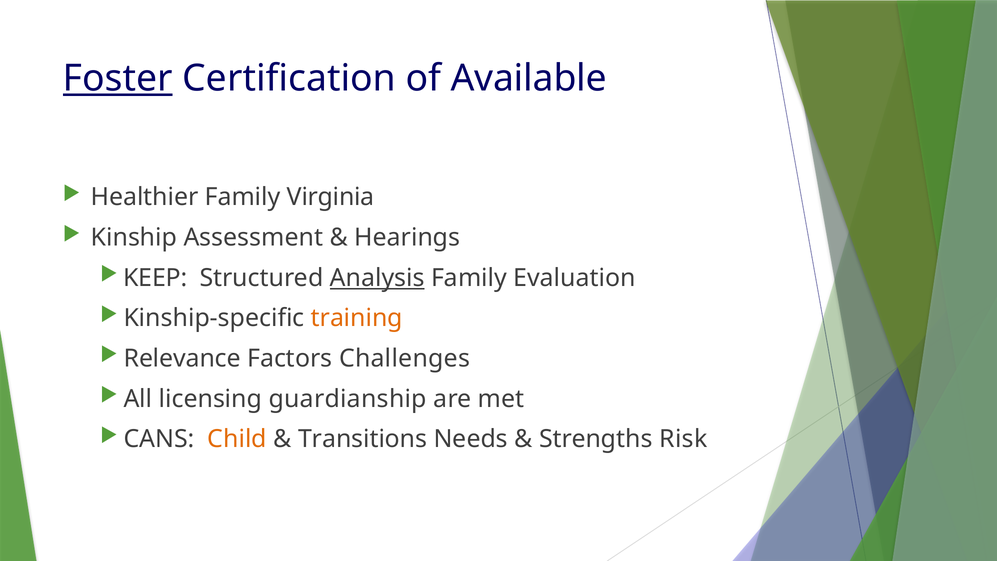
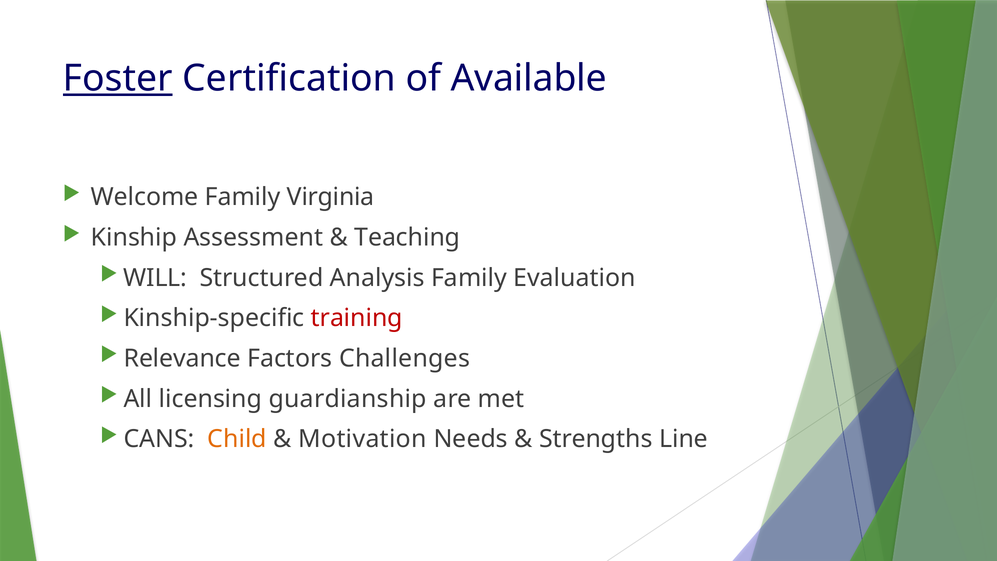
Healthier: Healthier -> Welcome (145, 197)
Hearings: Hearings -> Teaching (407, 237)
KEEP: KEEP -> WILL (155, 278)
Analysis underline: present -> none (377, 278)
training colour: orange -> red (357, 318)
Transitions: Transitions -> Motivation (362, 439)
Risk: Risk -> Line (684, 439)
